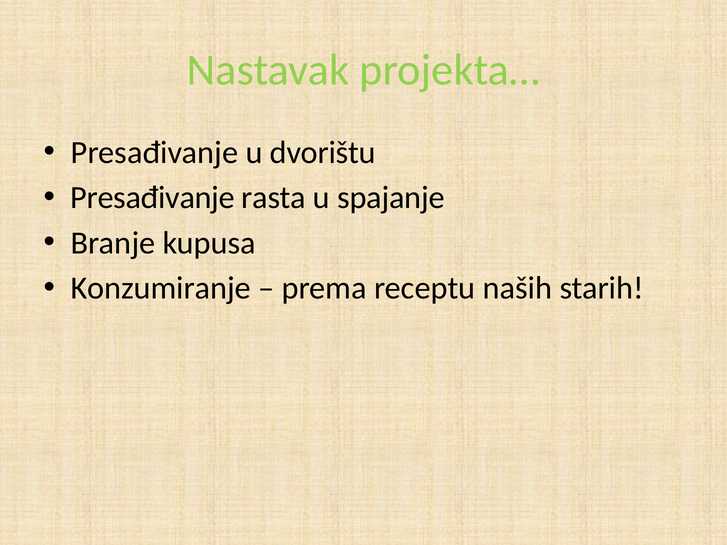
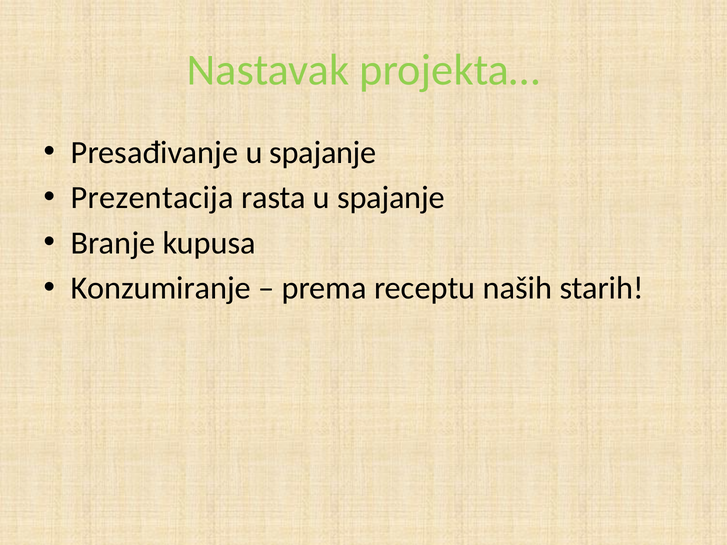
Presađivanje u dvorištu: dvorištu -> spajanje (323, 153)
Presađivanje: Presađivanje -> Prezentacija (152, 198)
